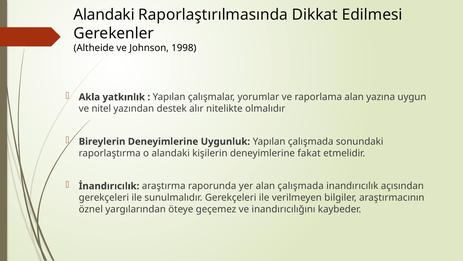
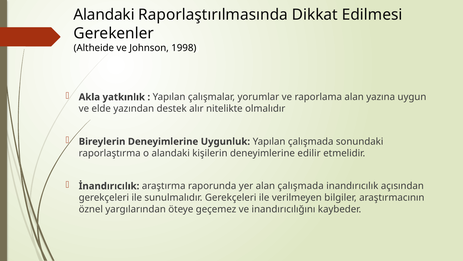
nitel: nitel -> elde (101, 108)
fakat: fakat -> edilir (309, 153)
